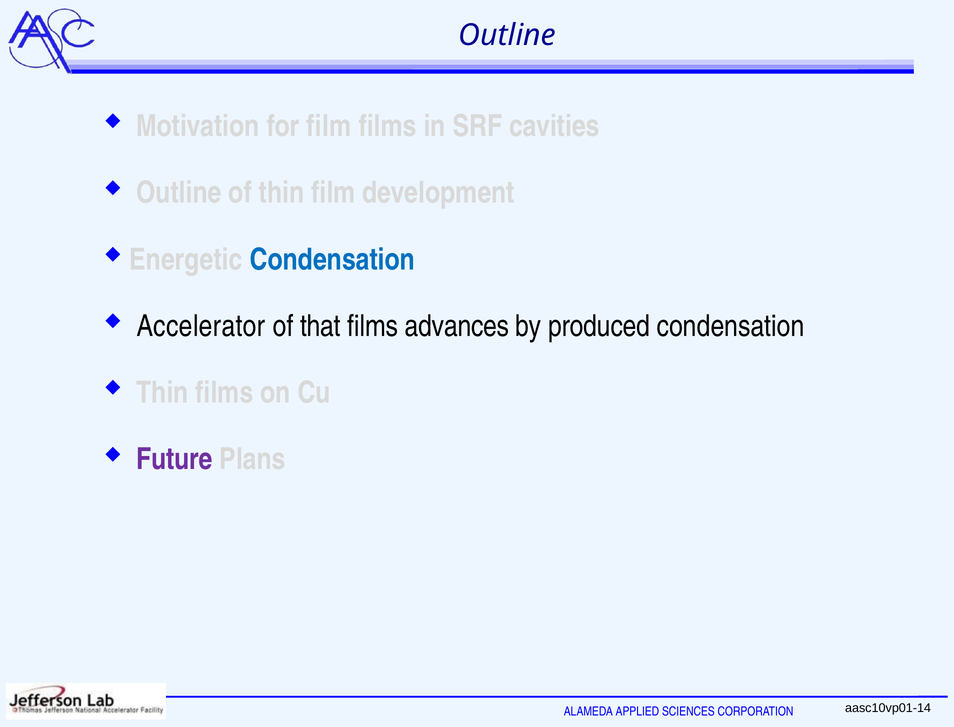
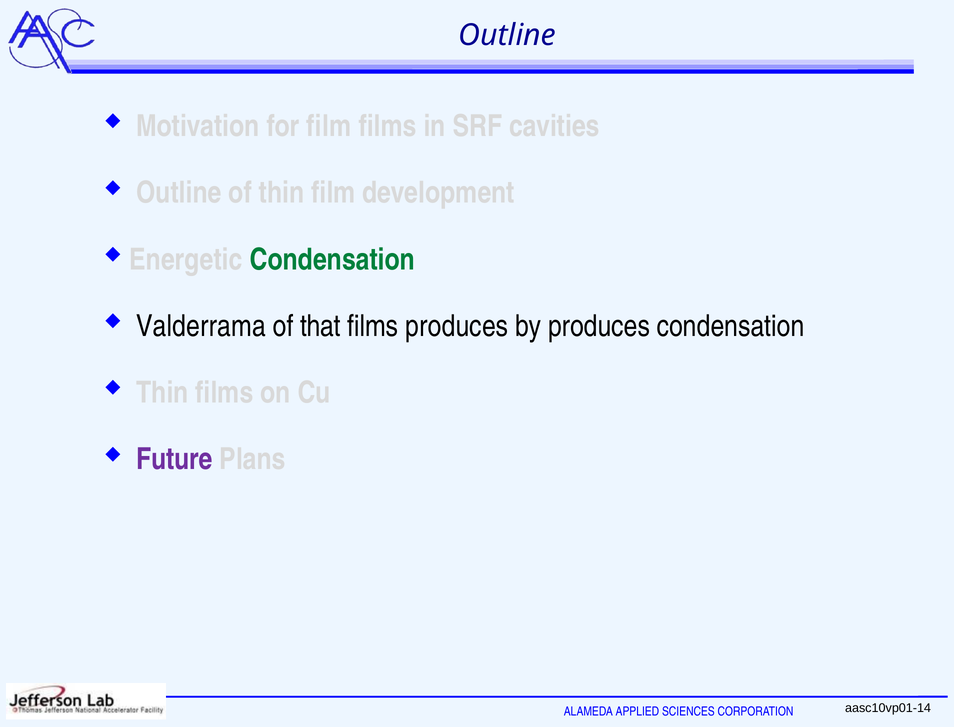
Condensation colour: blue -> green (332, 259)
Accelerator: Accelerator -> Valderrama (201, 326)
films advances: advances -> produces (457, 326)
by produced: produced -> produces (599, 326)
